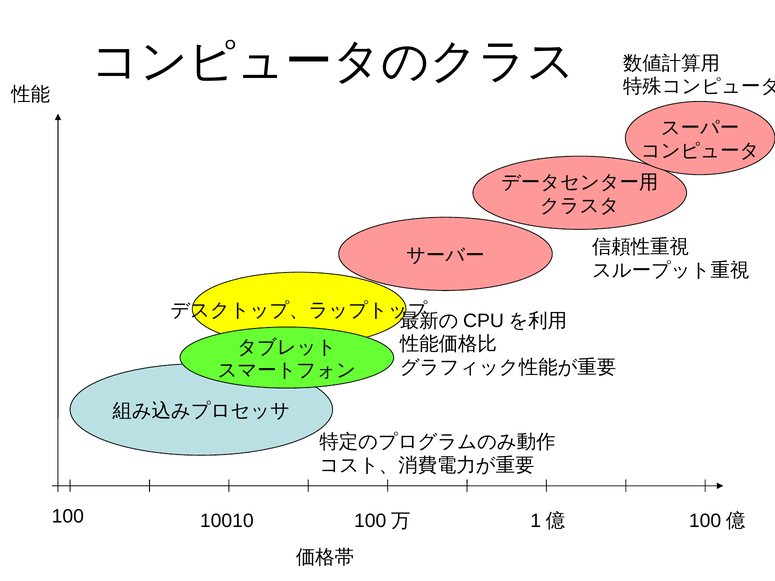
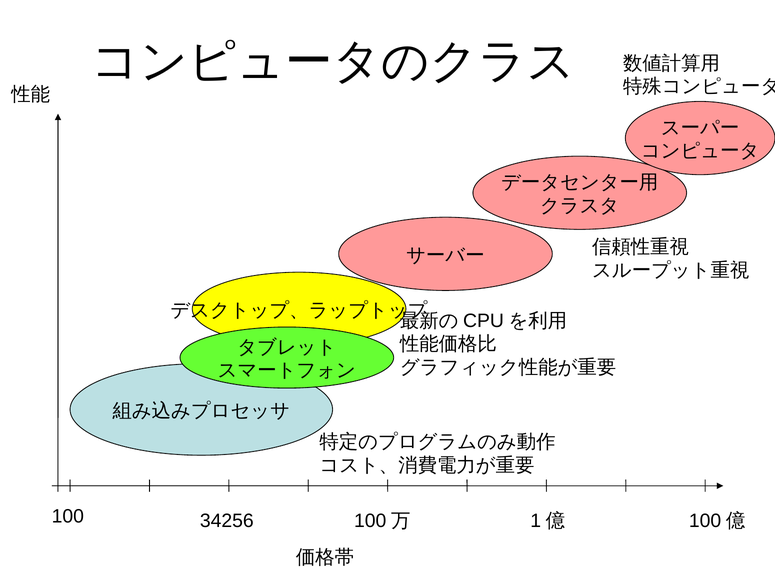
10010: 10010 -> 34256 (227, 521)
